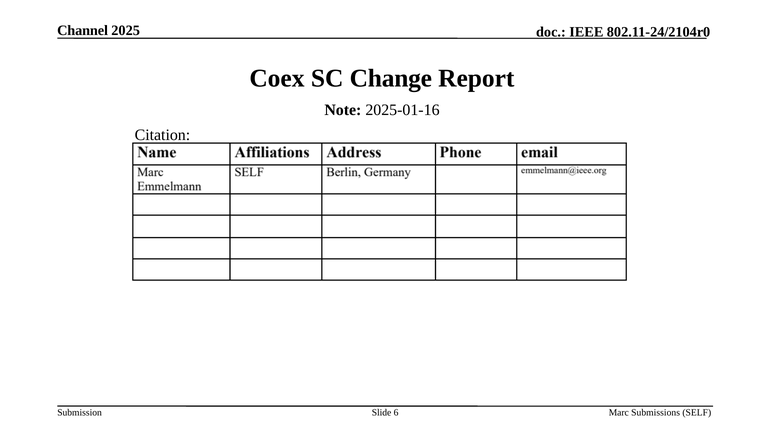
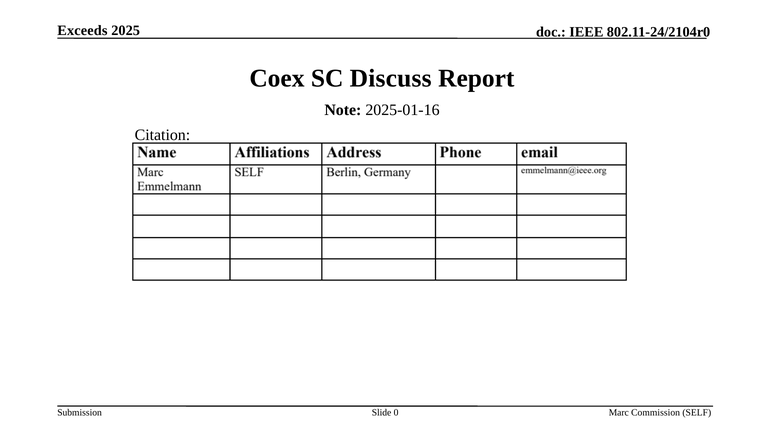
Channel: Channel -> Exceeds (82, 30)
Change: Change -> Discuss (391, 78)
6: 6 -> 0 (396, 412)
Submissions: Submissions -> Commission (656, 412)
